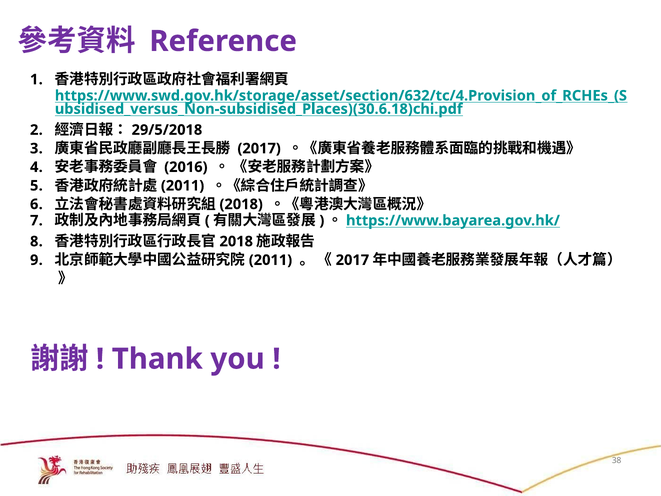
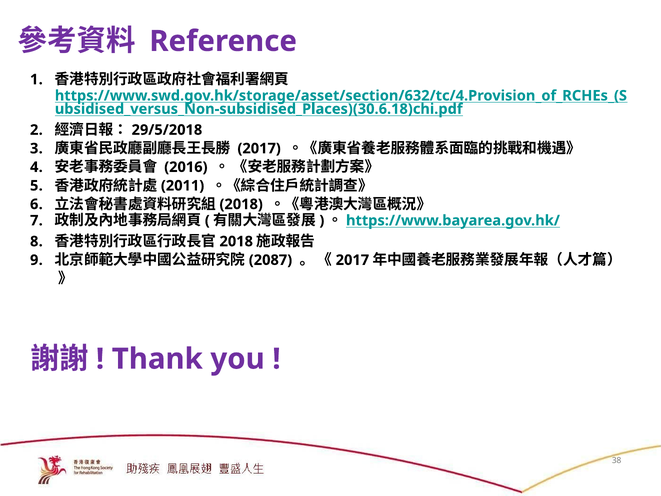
2011: 2011 -> 2087 (270, 260)
